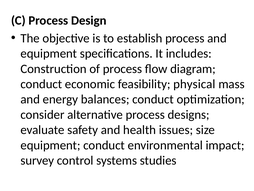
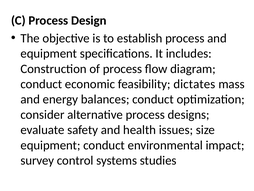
physical: physical -> dictates (194, 84)
